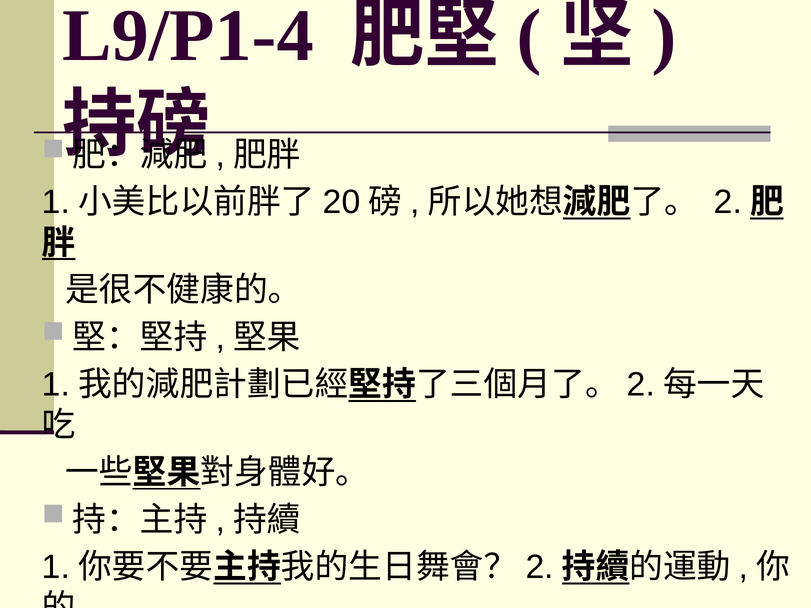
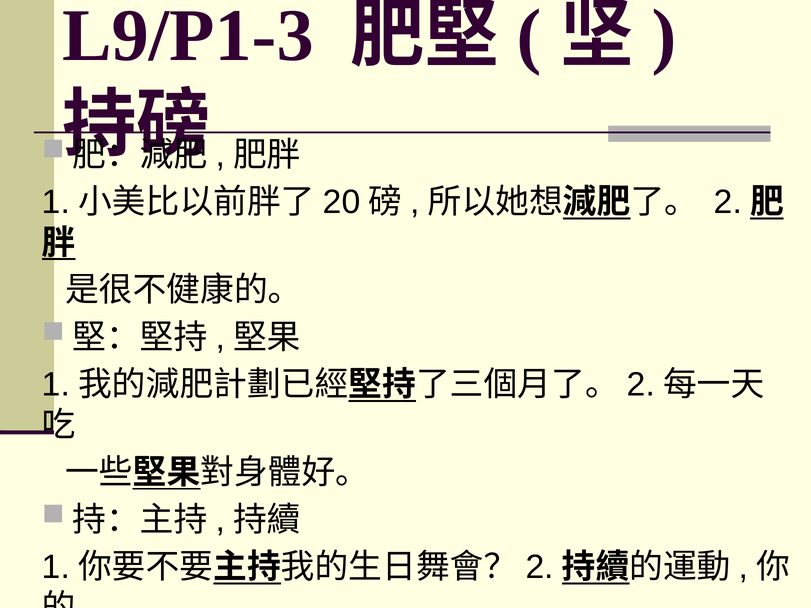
L9/P1-4: L9/P1-4 -> L9/P1-3 (188, 36)
